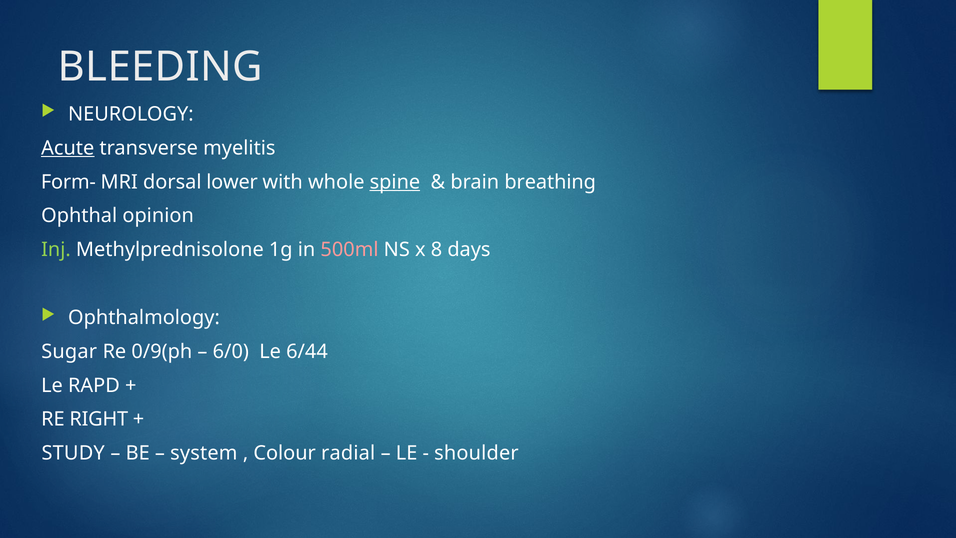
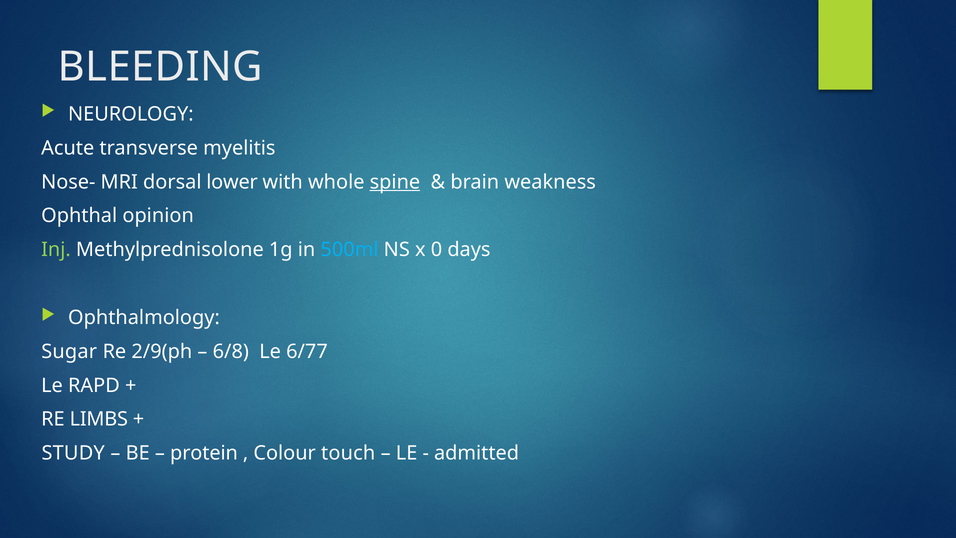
Acute underline: present -> none (68, 148)
Form-: Form- -> Nose- (68, 182)
breathing: breathing -> weakness (550, 182)
500ml colour: pink -> light blue (350, 250)
8: 8 -> 0 (436, 250)
0/9(ph: 0/9(ph -> 2/9(ph (162, 351)
6/0: 6/0 -> 6/8 (231, 351)
6/44: 6/44 -> 6/77 (307, 351)
RIGHT: RIGHT -> LIMBS (99, 419)
system: system -> protein (204, 453)
radial: radial -> touch (348, 453)
shoulder: shoulder -> admitted (477, 453)
